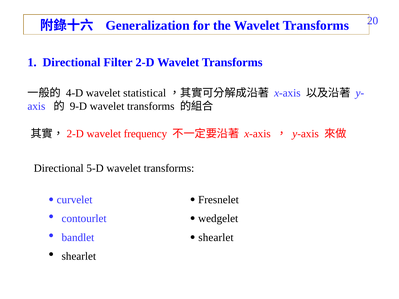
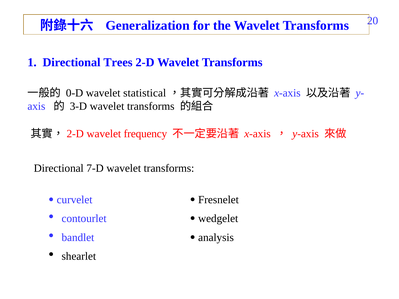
Filter: Filter -> Trees (118, 62)
4-D: 4-D -> 0-D (75, 93)
9-D: 9-D -> 3-D (78, 106)
5-D: 5-D -> 7-D (95, 168)
shearlet: shearlet -> analysis (216, 238)
